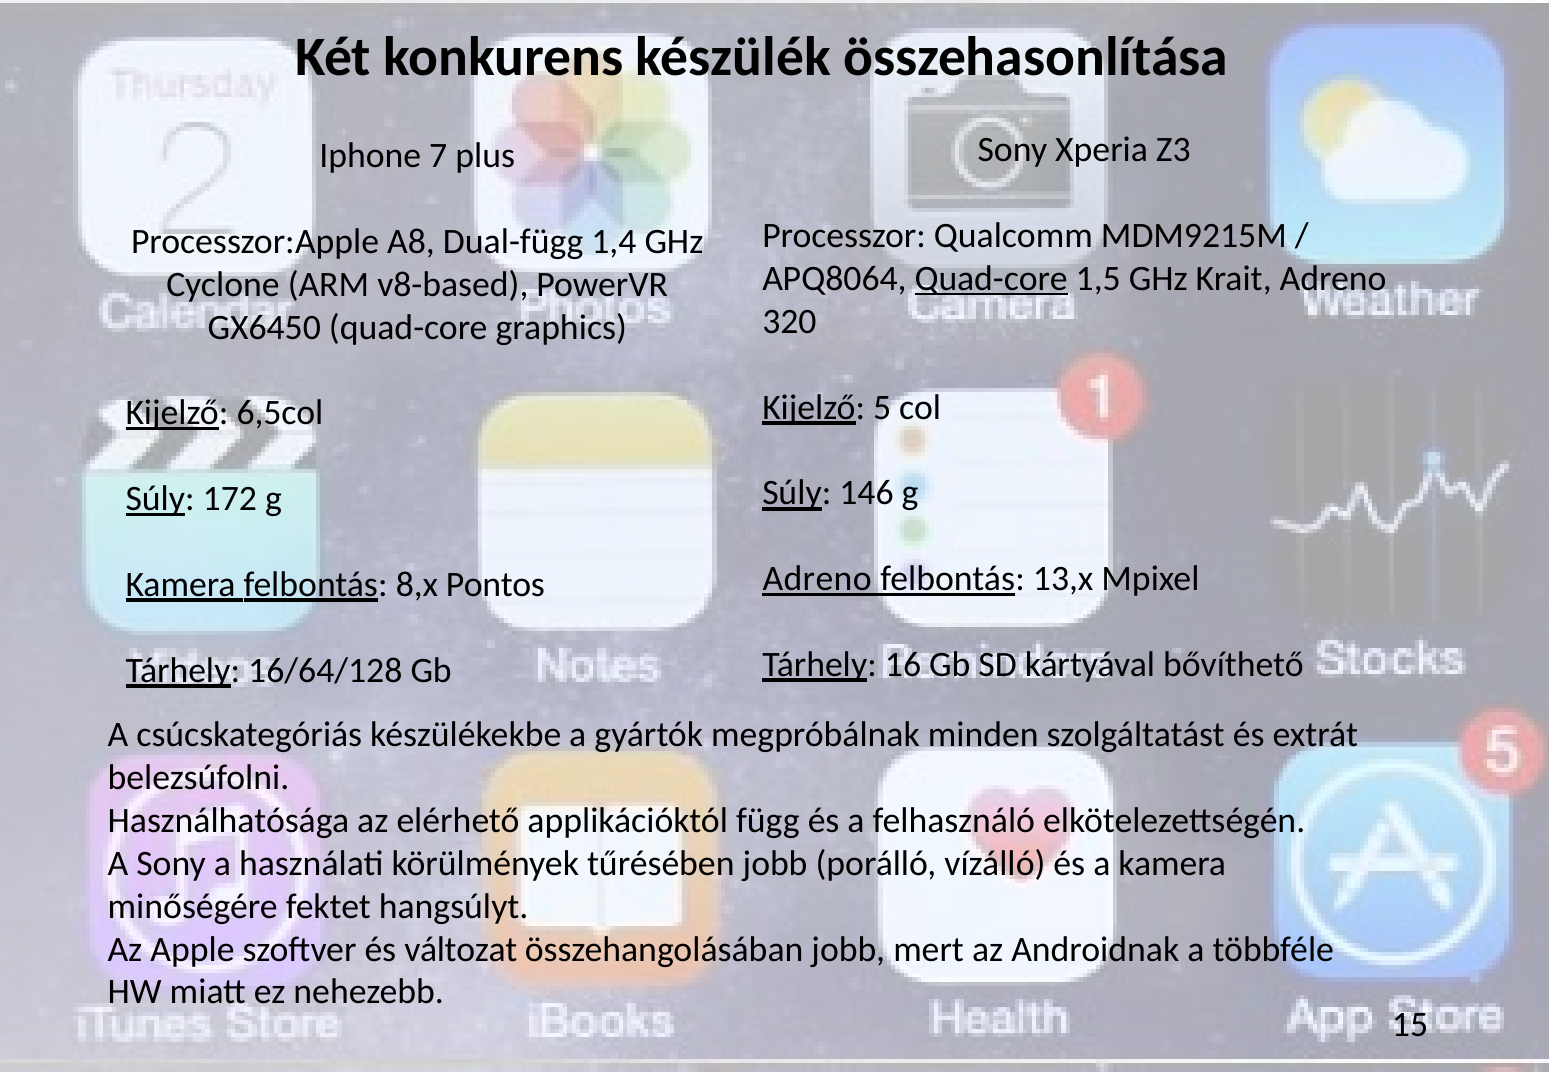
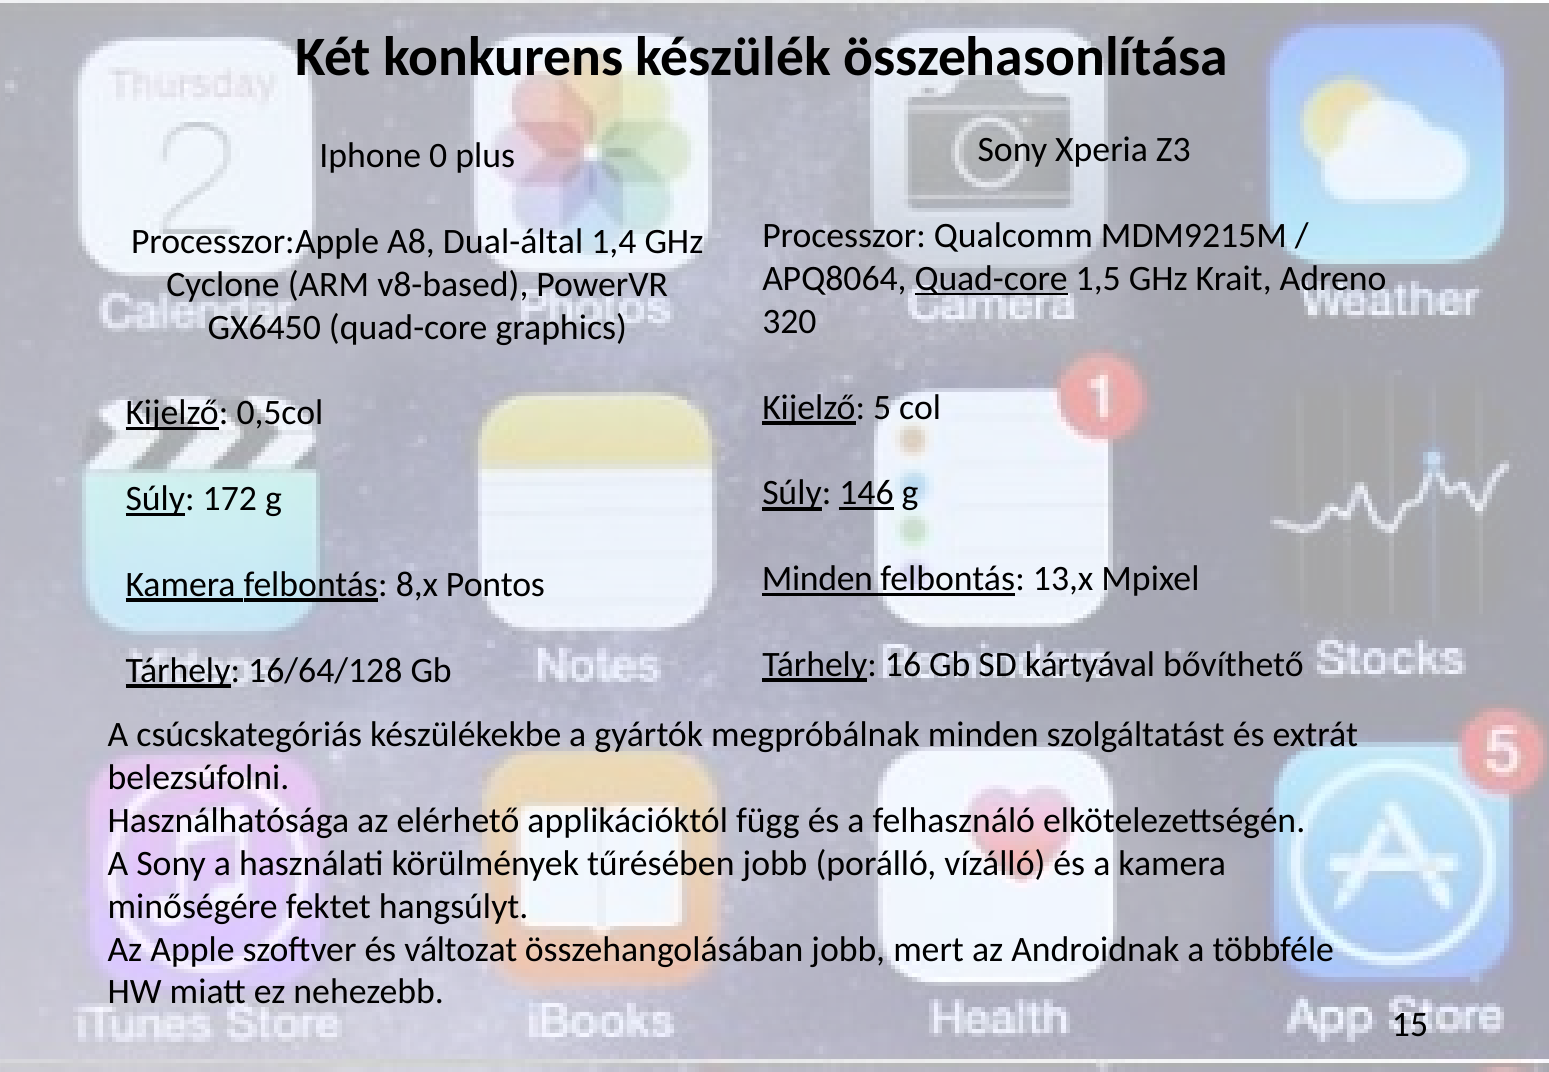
7: 7 -> 0 (438, 156)
Dual-függ: Dual-függ -> Dual-által (513, 242)
6,5col: 6,5col -> 0,5col (280, 413)
146 underline: none -> present (867, 493)
Adreno: Adreno -> Minden (817, 579)
